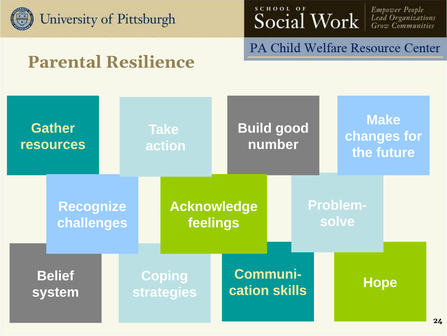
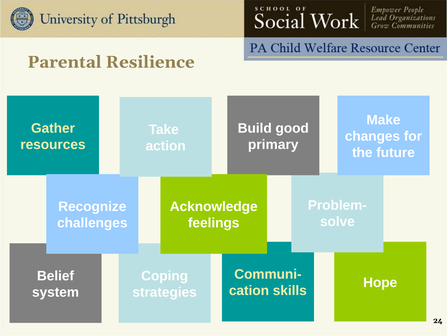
number: number -> primary (273, 144)
